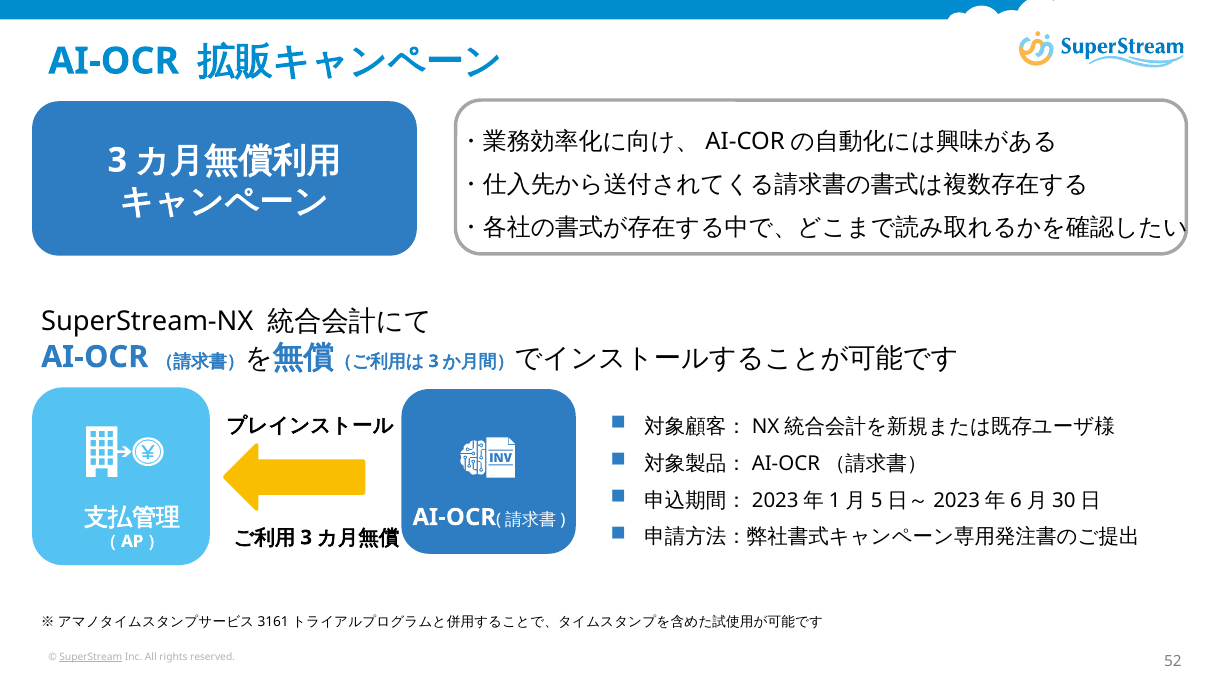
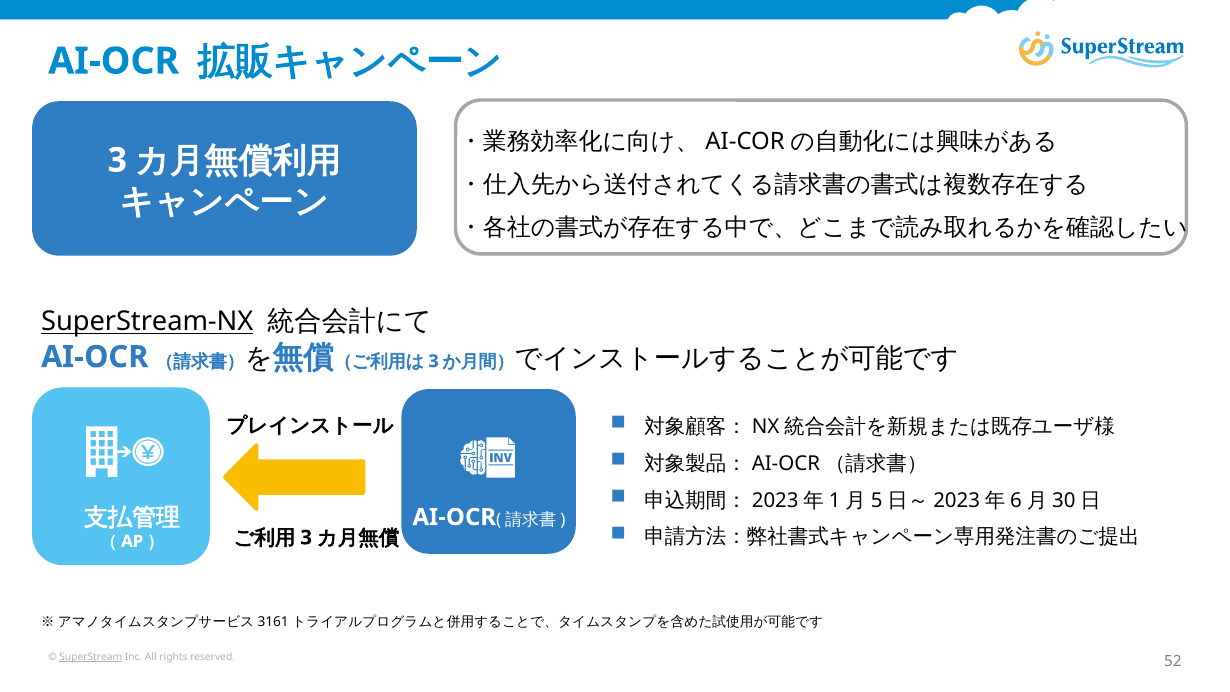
SuperStream-NX underline: none -> present (147, 322)
